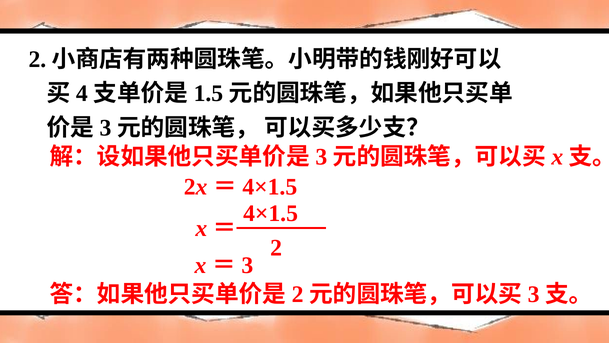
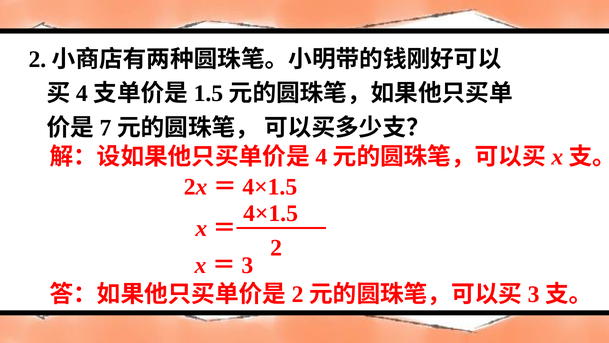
3: 3 -> 7 (106, 128)
3: 3 -> 4 (321, 157)
